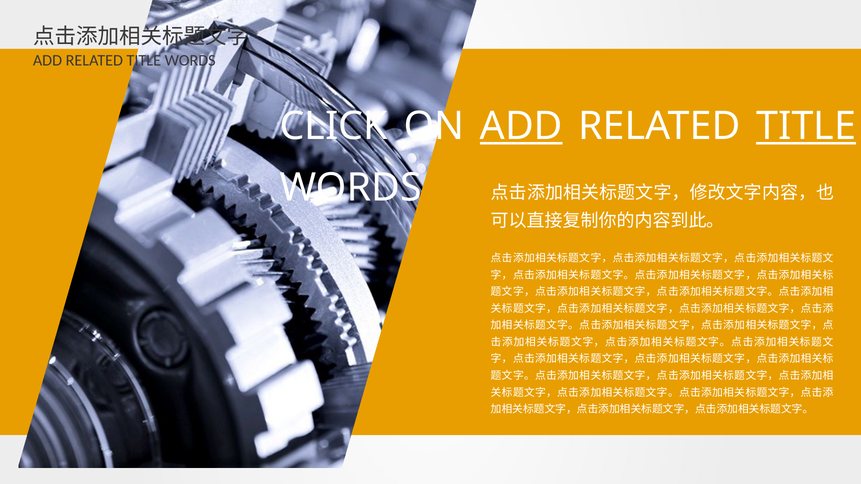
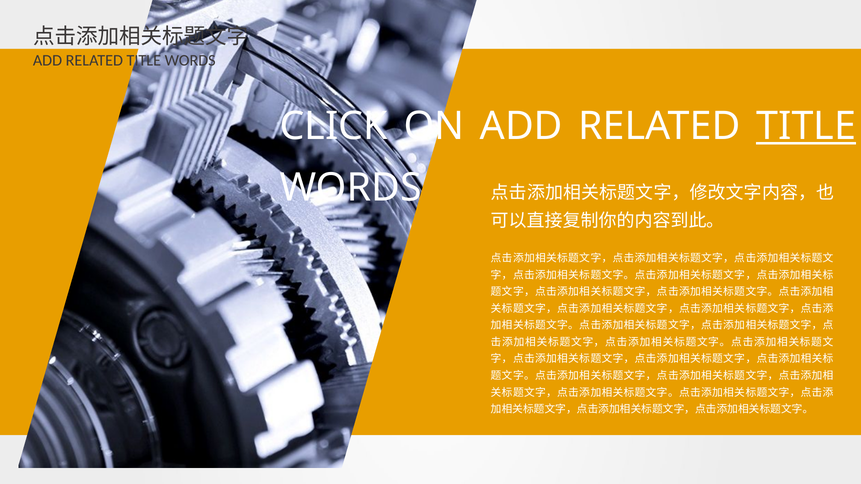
ADD underline: present -> none (521, 126)
